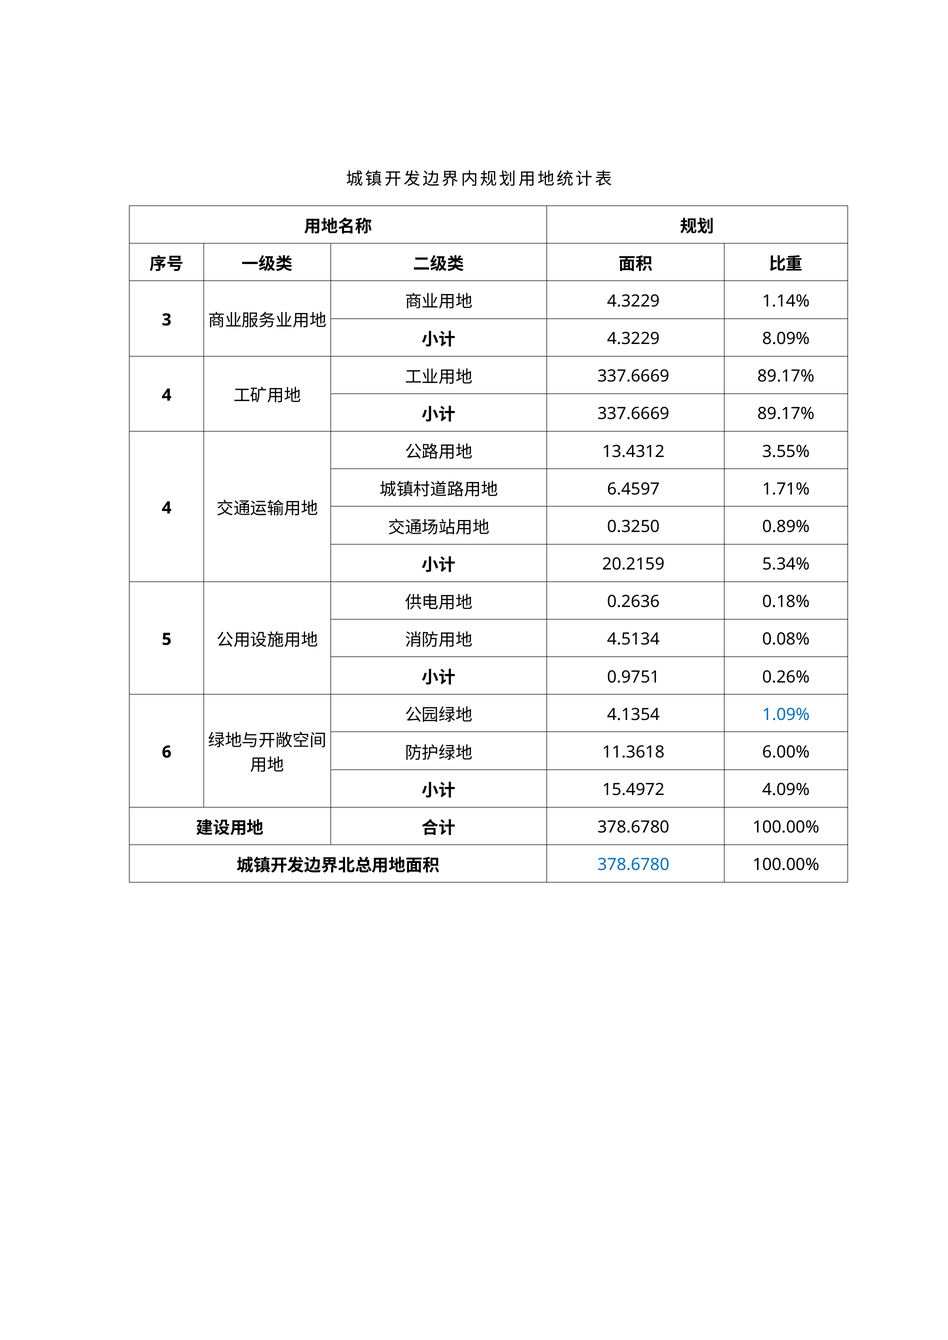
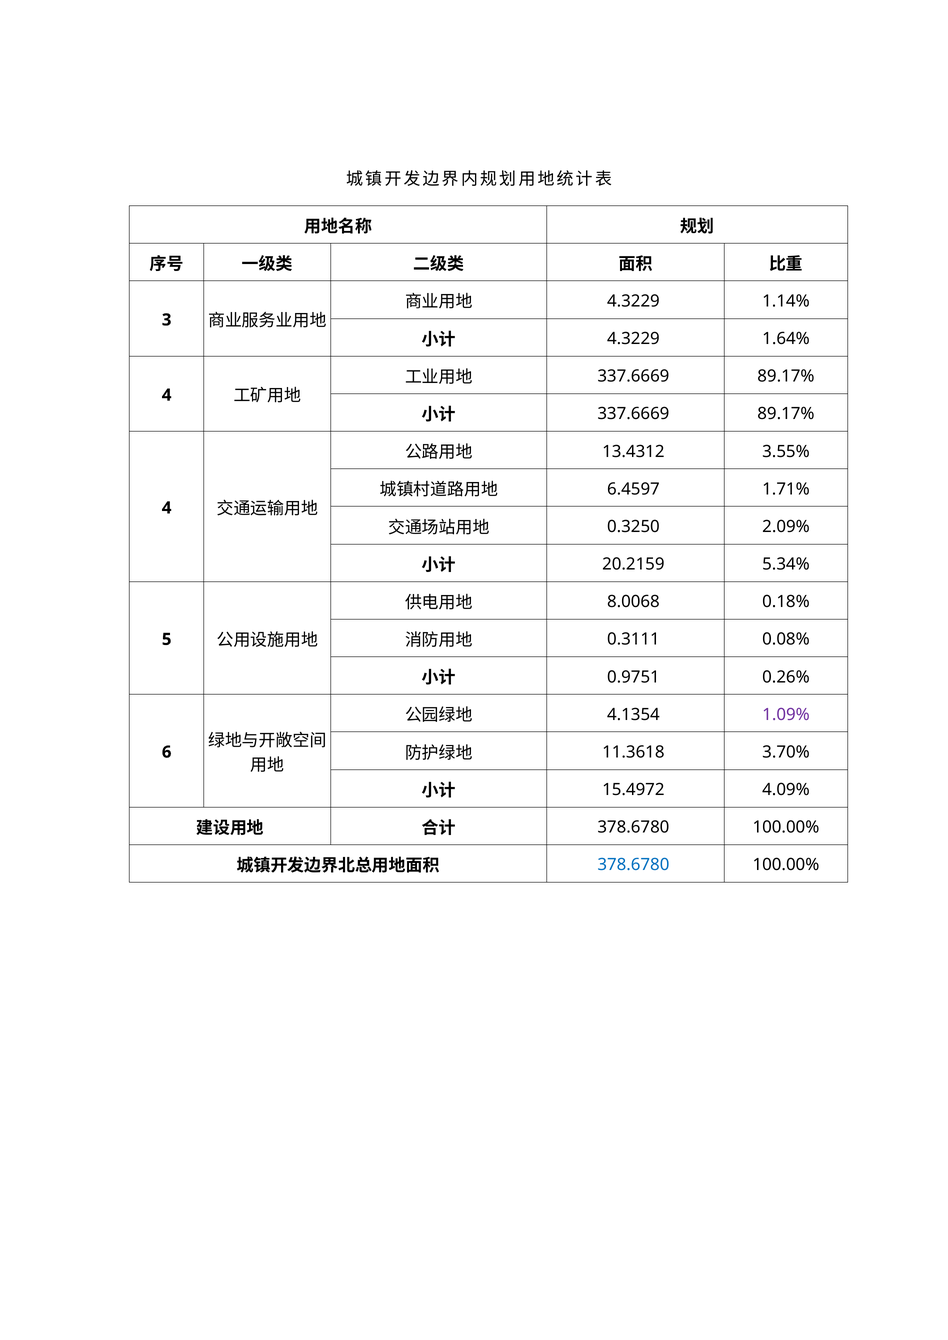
8.09%: 8.09% -> 1.64% (786, 339)
0.89%: 0.89% -> 2.09% (786, 527)
0.2636: 0.2636 -> 8.0068 (633, 602)
4.5134: 4.5134 -> 0.3111 (633, 640)
1.09% colour: blue -> purple (786, 715)
6.00%: 6.00% -> 3.70% (786, 752)
